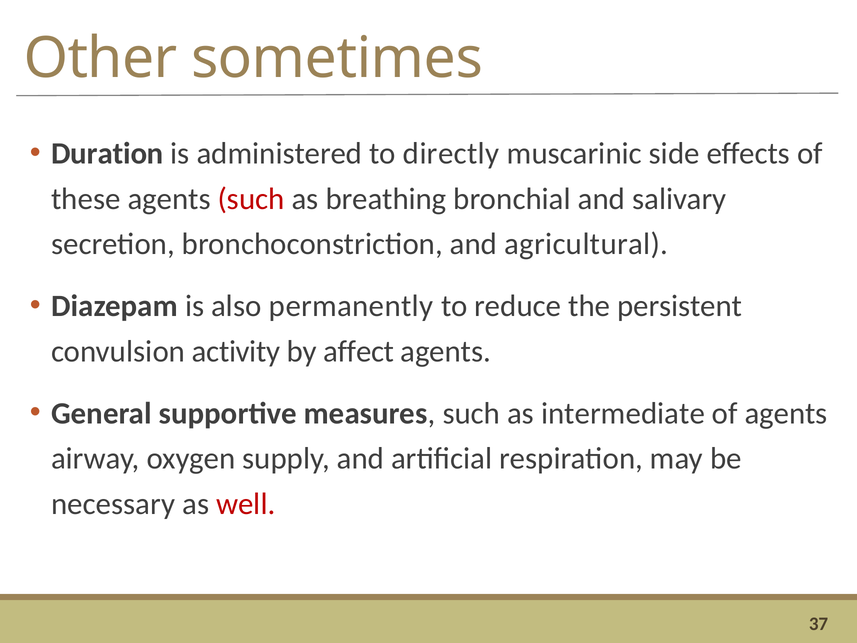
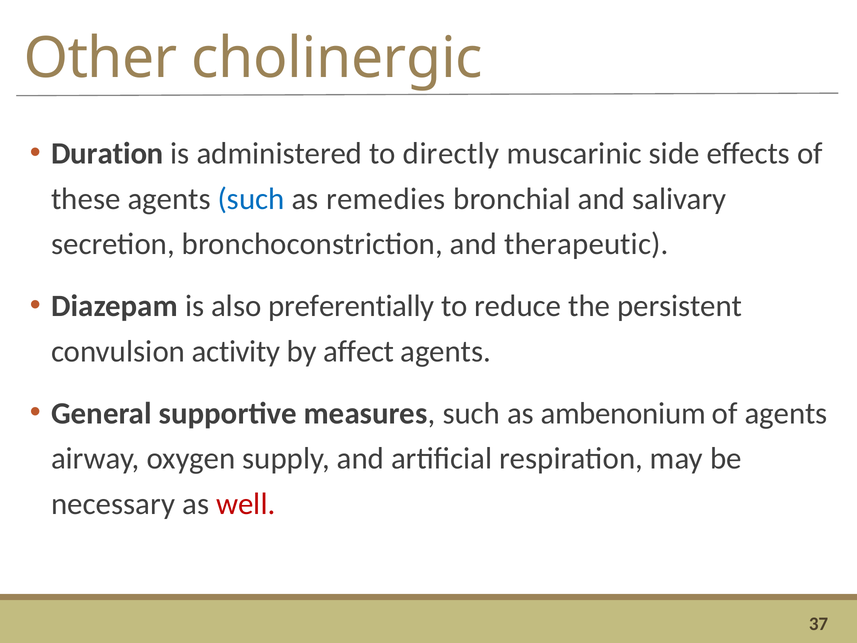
sometimes: sometimes -> cholinergic (337, 58)
such colour: red -> blue (251, 199)
breathing: breathing -> remedies (386, 199)
agricultural: agricultural -> therapeutic (586, 244)
permanently: permanently -> preferentially (351, 306)
intermediate: intermediate -> ambenonium (623, 413)
